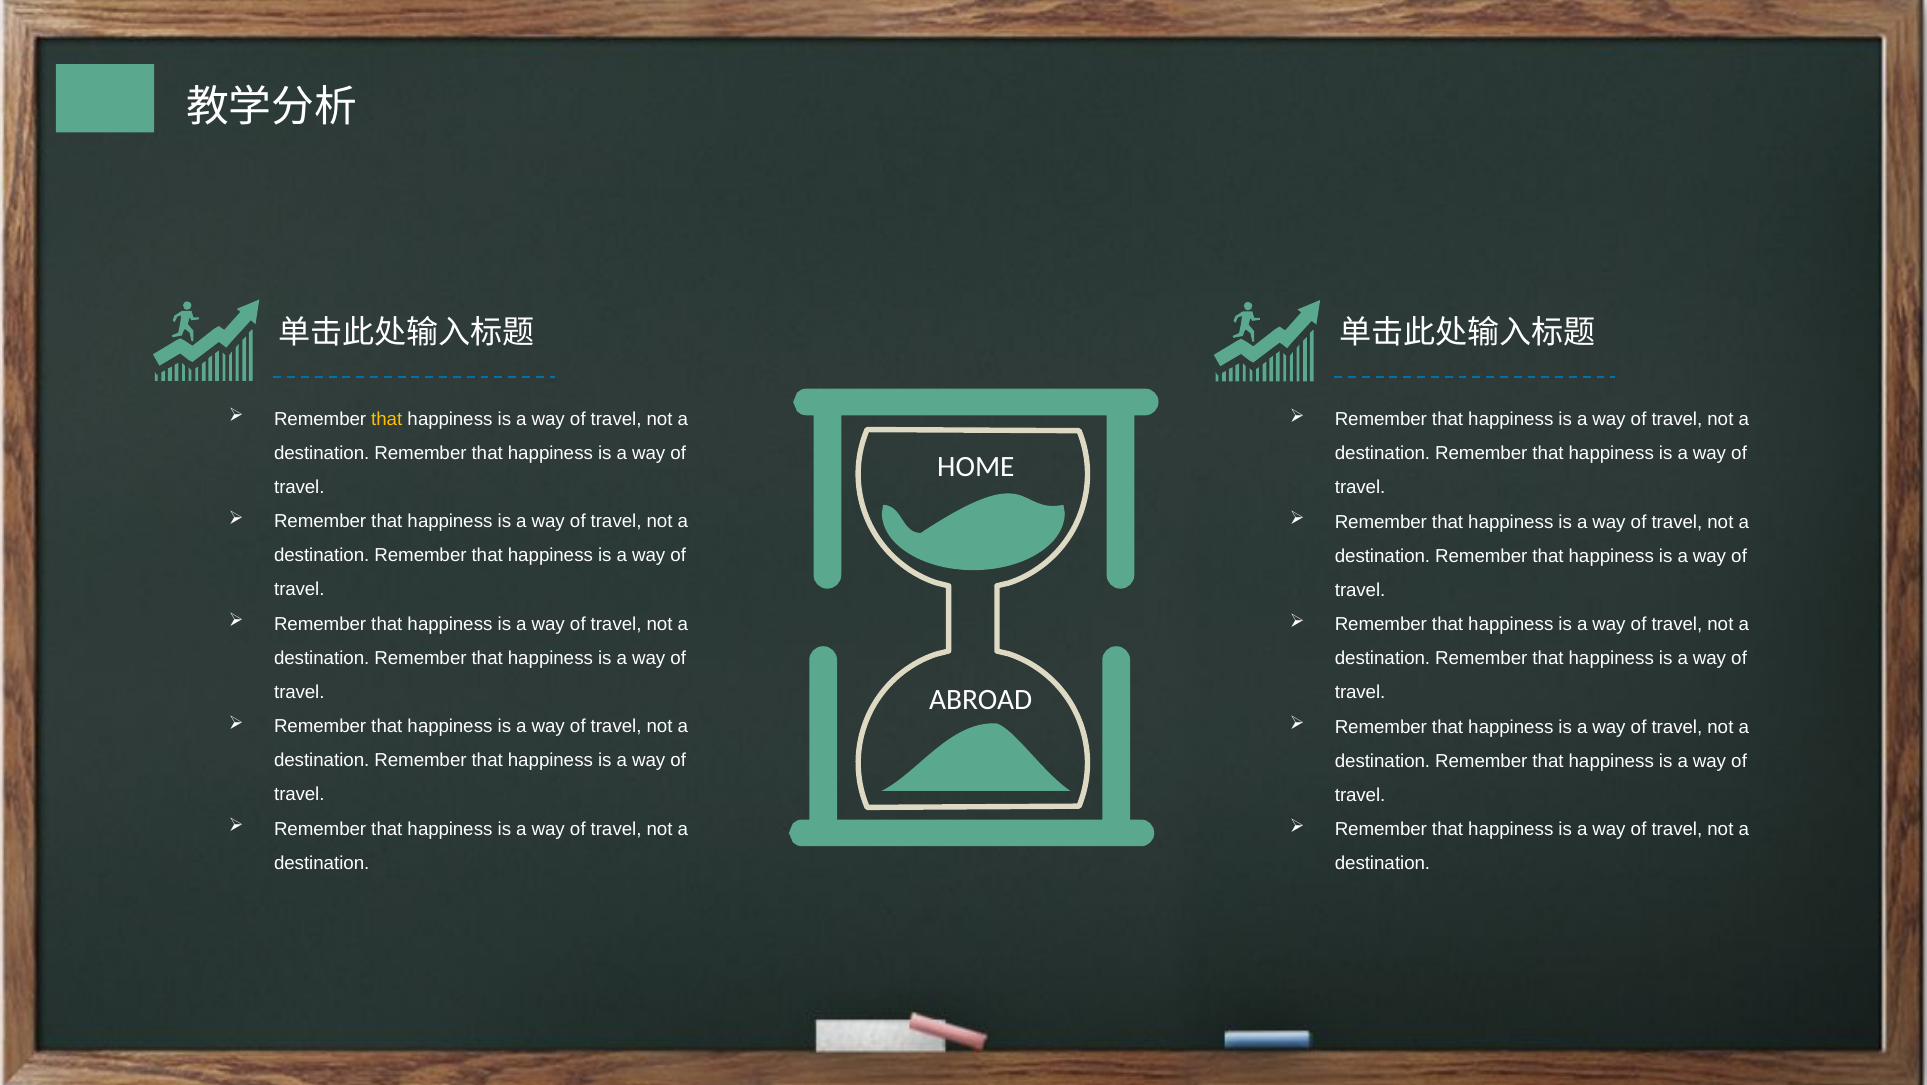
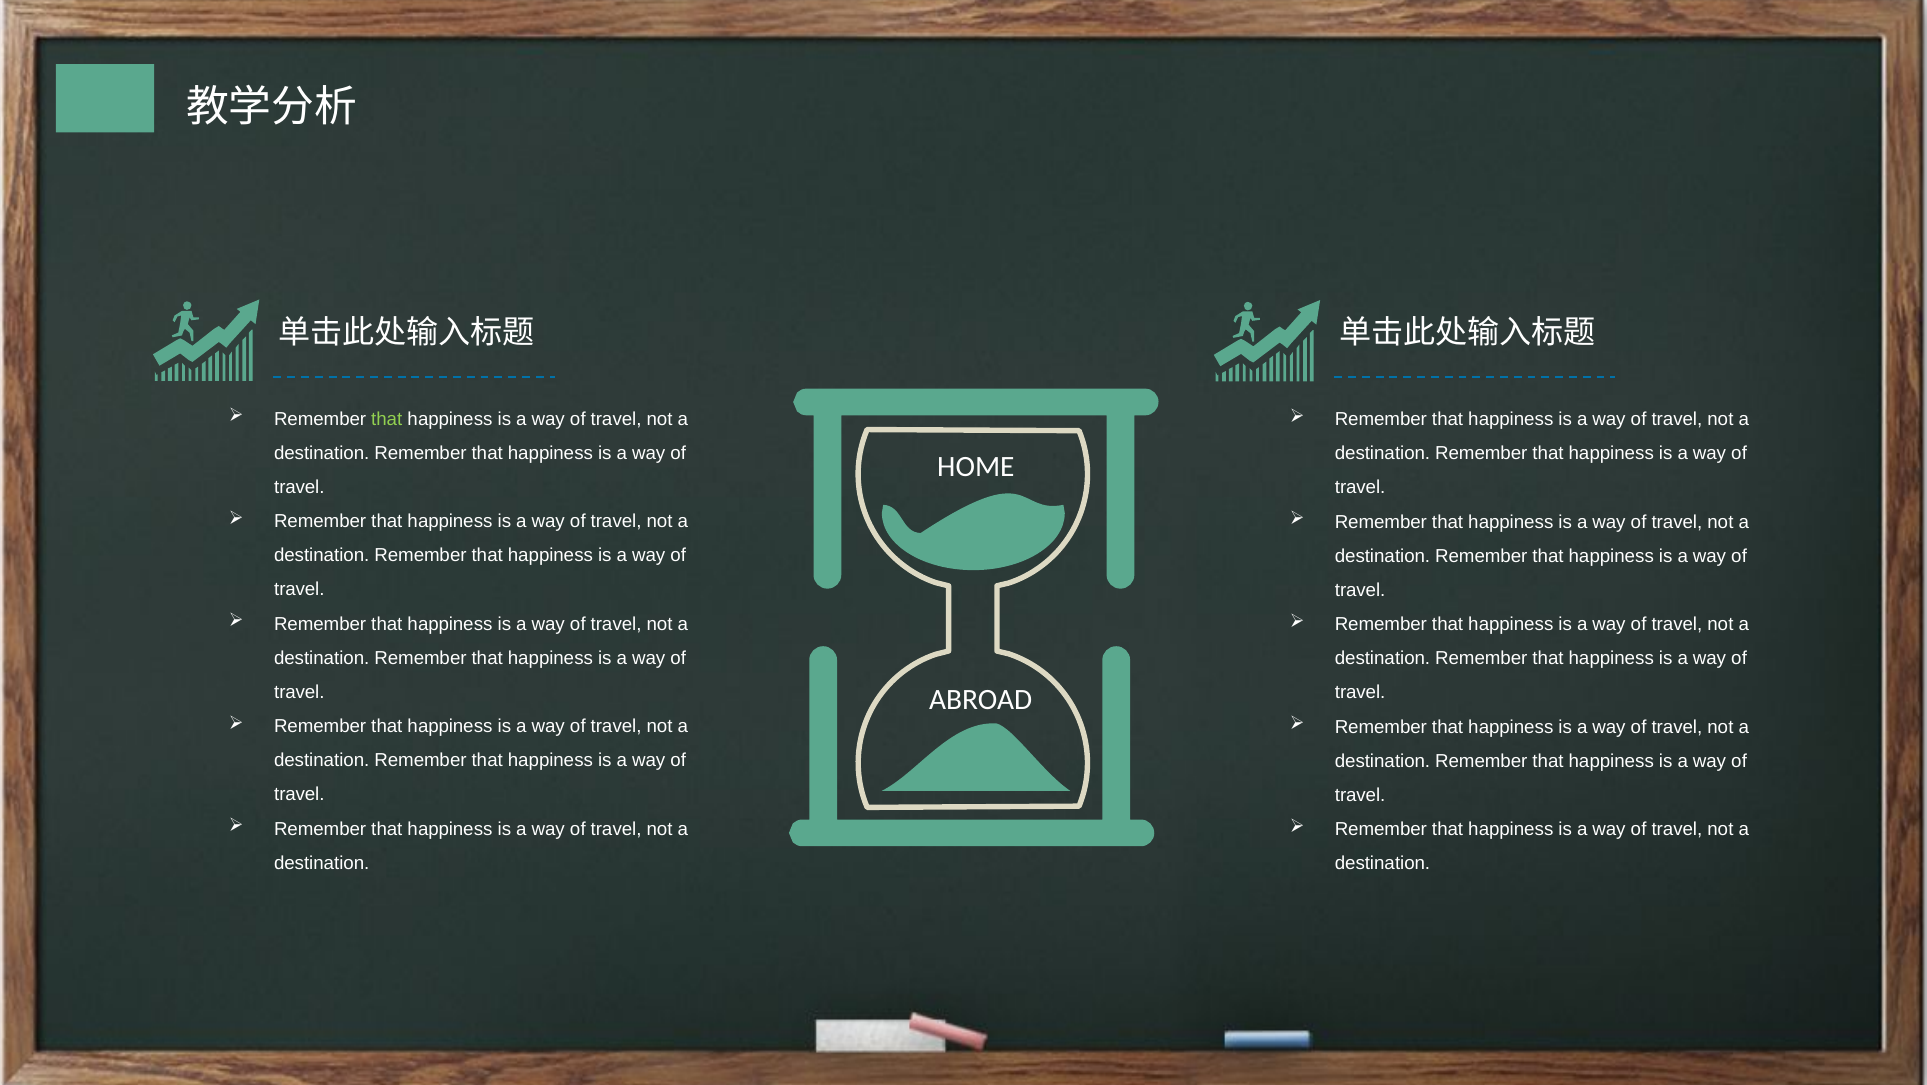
that colour: yellow -> light green (387, 419)
